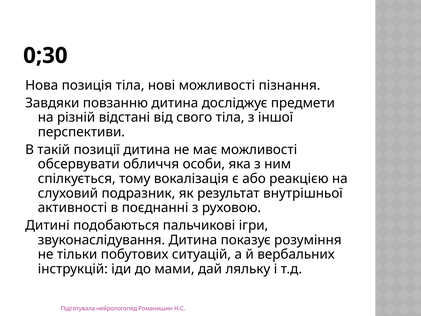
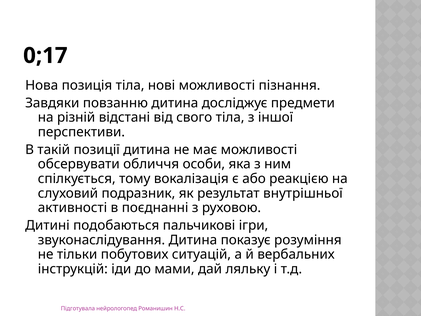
0;30: 0;30 -> 0;17 (45, 56)
